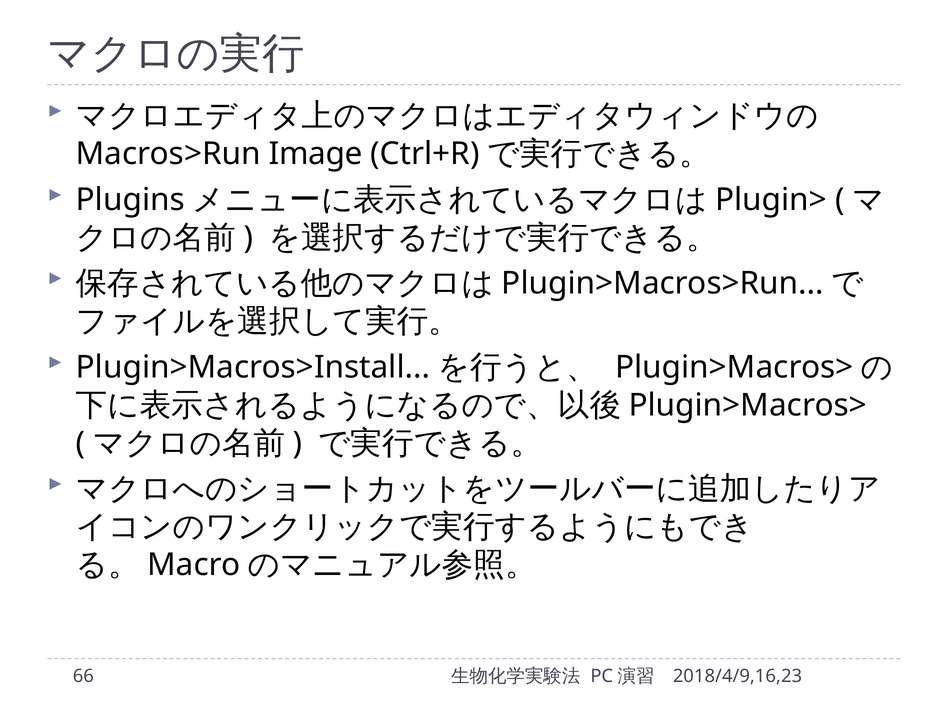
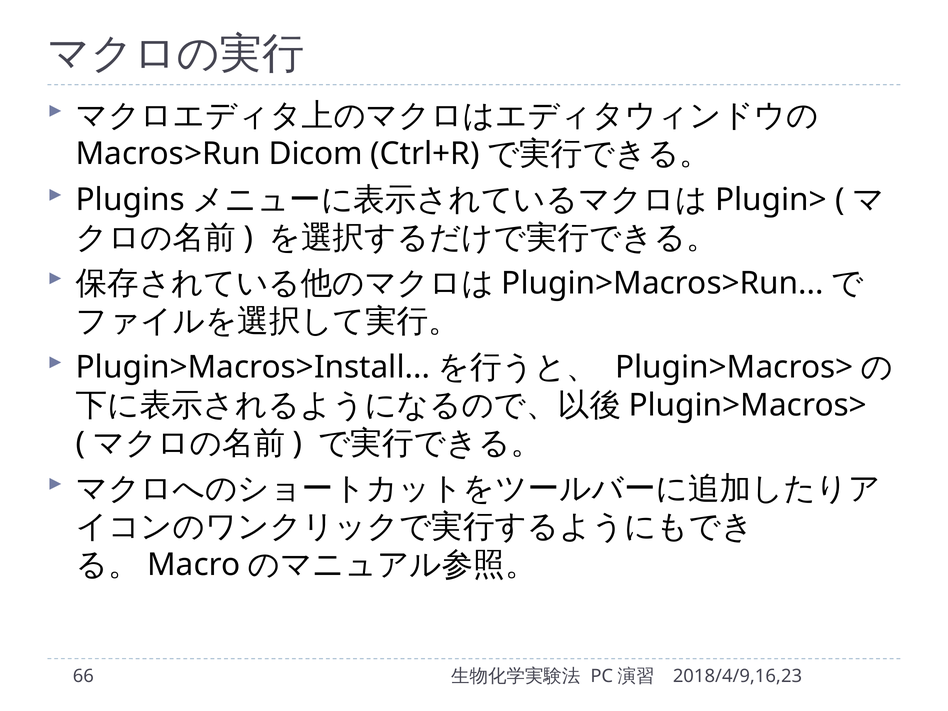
Image: Image -> Dicom (316, 154)
